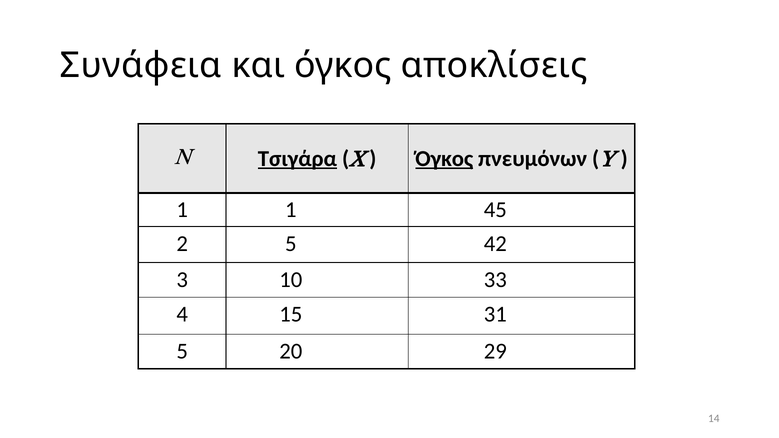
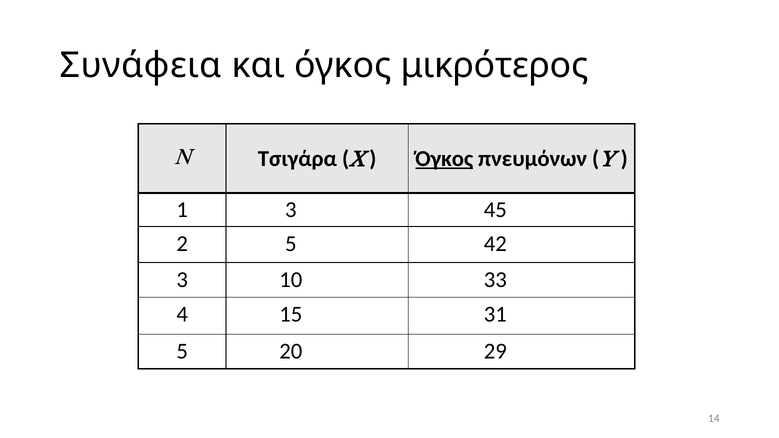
αποκλίσεις: αποκλίσεις -> μικρότερος (495, 65)
Τσιγάρα underline: present -> none (297, 159)
1 1: 1 -> 3 (291, 210)
